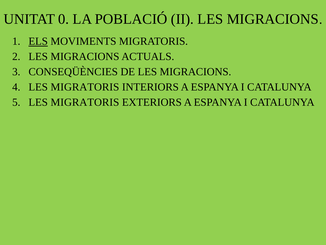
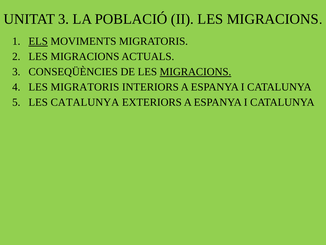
UNITAT 0: 0 -> 3 (64, 19)
MIGRACIONS underline: none -> present (195, 72)
5 LES MIGRATORIS: MIGRATORIS -> CATALUNYA (85, 102)
